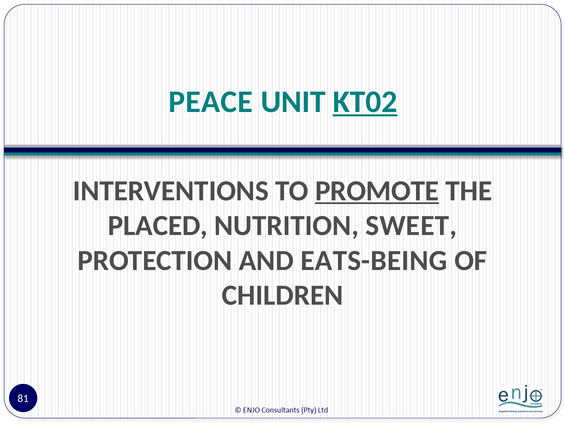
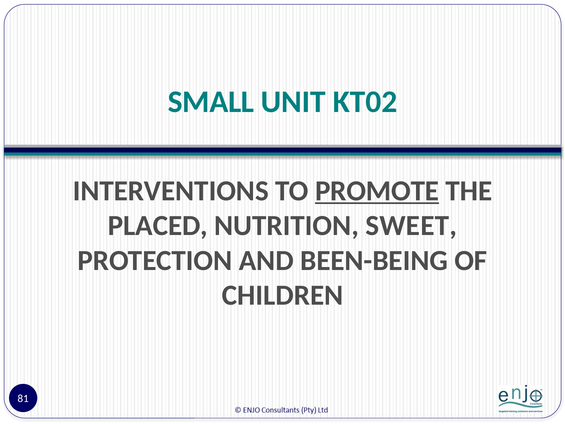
PEACE: PEACE -> SMALL (211, 102)
KT02 underline: present -> none (365, 102)
EATS-BEING: EATS-BEING -> BEEN-BEING (374, 260)
